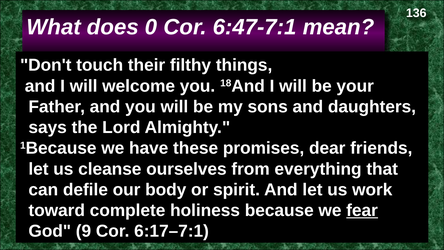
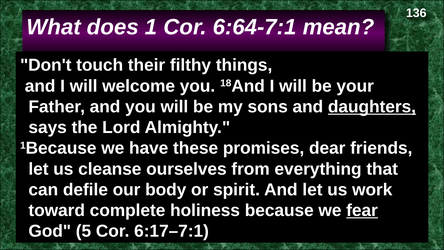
0: 0 -> 1 (151, 27)
6:47-7:1: 6:47-7:1 -> 6:64-7:1 (255, 27)
daughters underline: none -> present (372, 107)
9: 9 -> 5 (83, 231)
